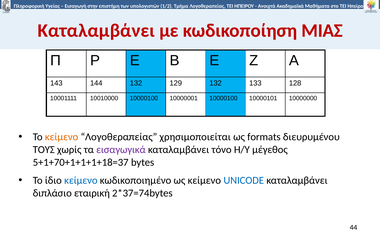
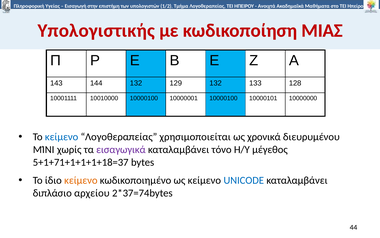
Καταλαμβάνει: Καταλαμβάνει -> Υπολογιστικής (96, 31)
κείμενο colour: orange -> blue (62, 137)
formats: formats -> χρονικά (264, 137)
ΤΟΥΣ: ΤΟΥΣ -> ΜΊΝΙ (44, 149)
5+1+70+1+1+1+18=37: 5+1+70+1+1+1+18=37 -> 5+1+71+1+1+1+18=37 (81, 162)
κείμενο colour: blue -> orange (81, 180)
εταιρική: εταιρική -> αρχείου (92, 193)
